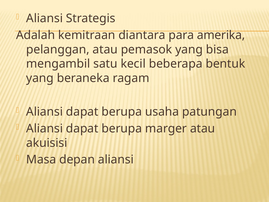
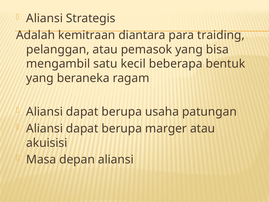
amerika: amerika -> traiding (221, 35)
